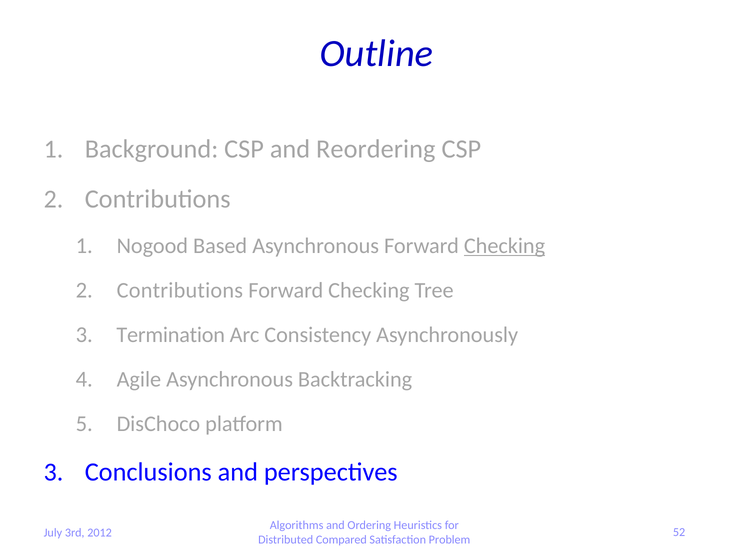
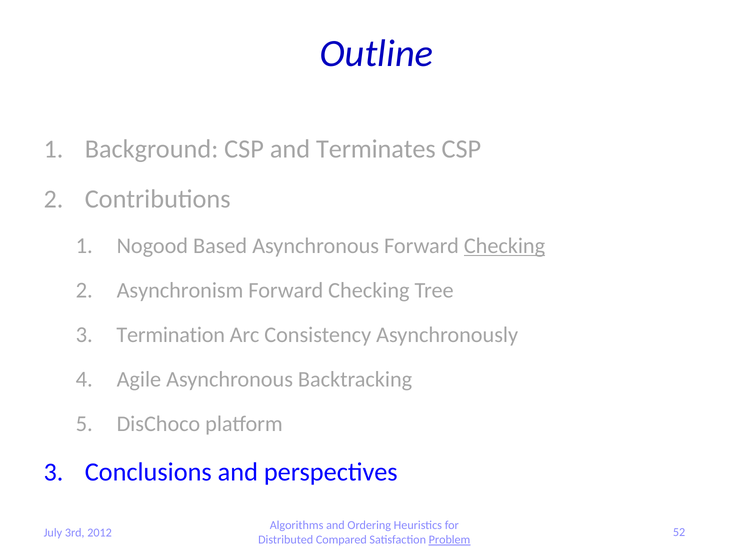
Reordering: Reordering -> Terminates (376, 149)
Contributions: Contributions -> Asynchronism (180, 290)
Problem underline: none -> present (450, 540)
